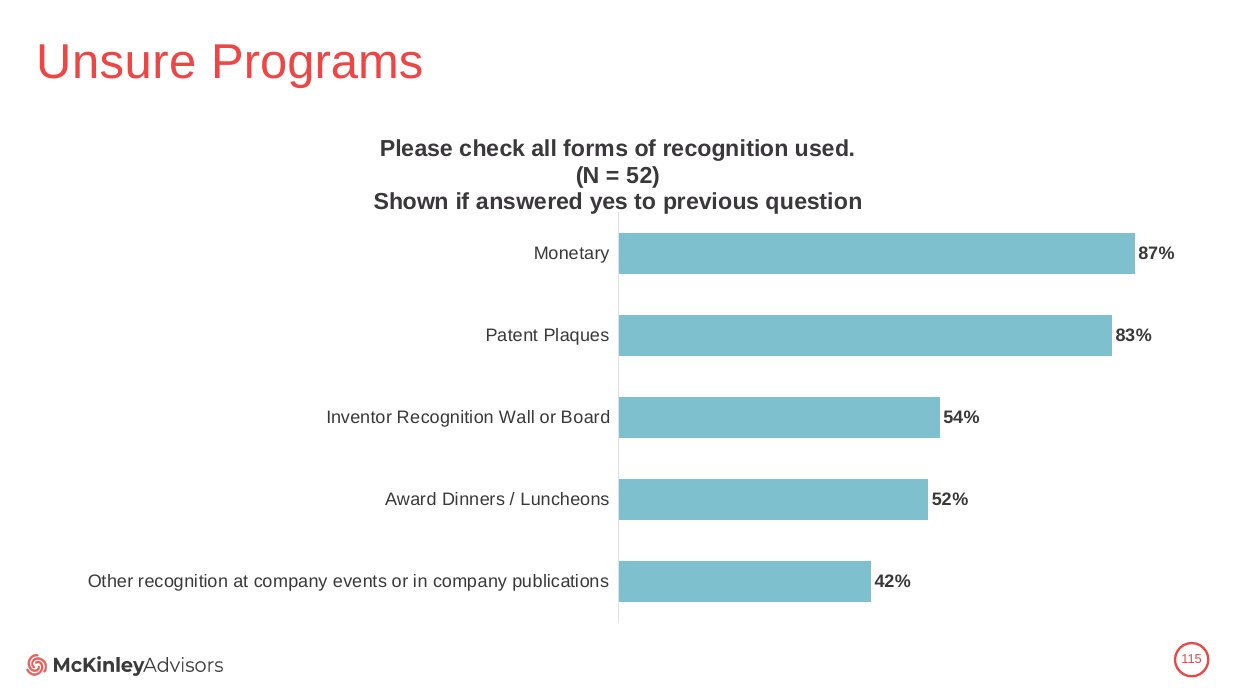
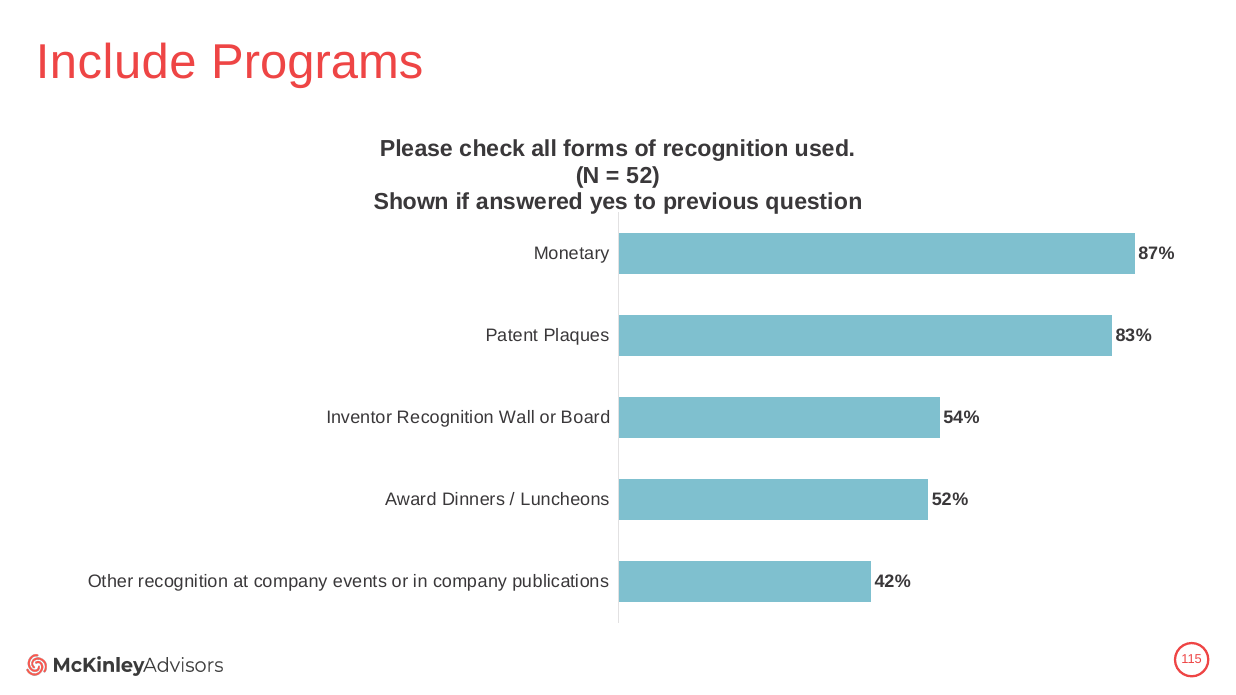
Unsure: Unsure -> Include (116, 62)
